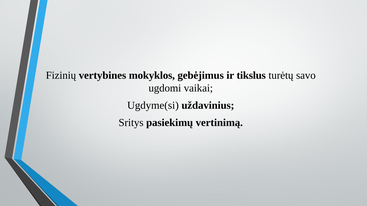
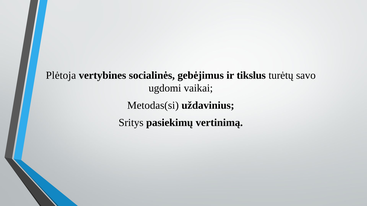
Fizinių: Fizinių -> Plėtoja (61, 76)
mokyklos: mokyklos -> socialinės (152, 76)
Ugdyme(si: Ugdyme(si -> Metodas(si (153, 106)
